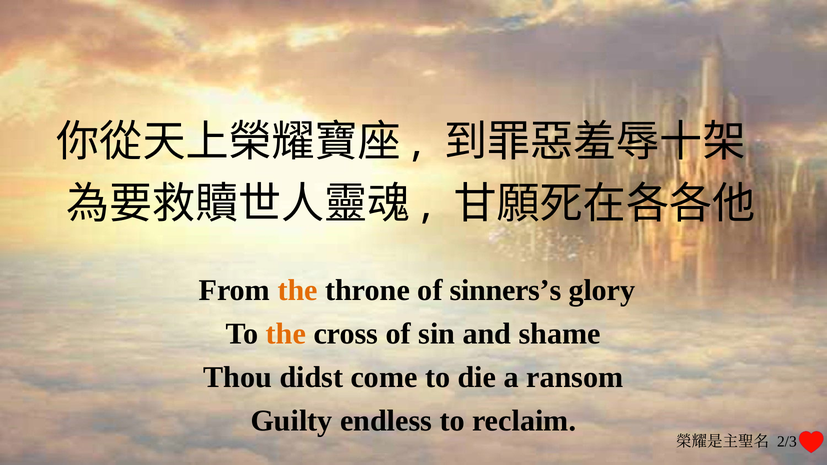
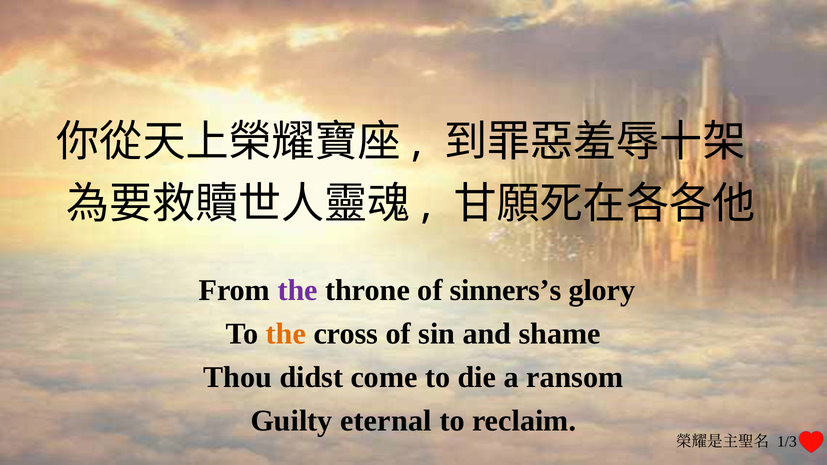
the colour: orange -> purple (298, 291)
endless: endless -> eternal (386, 421)
2/3: 2/3 -> 1/3 (787, 442)
